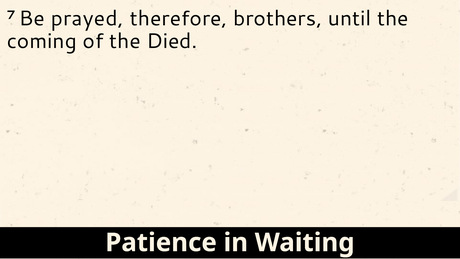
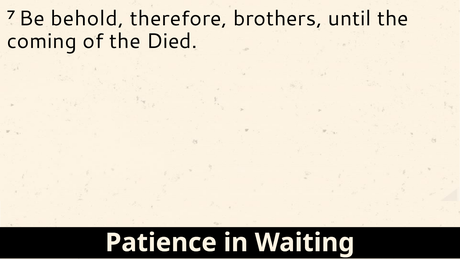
prayed: prayed -> behold (87, 18)
